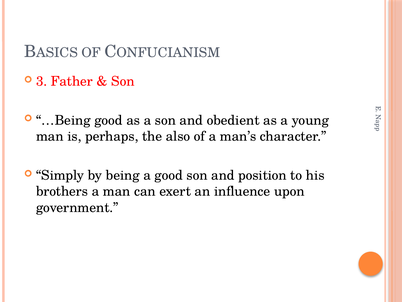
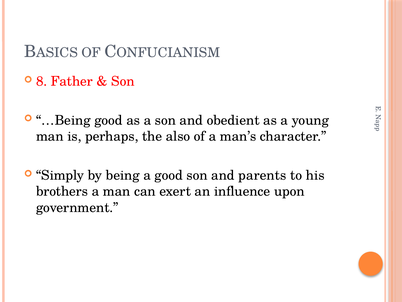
3: 3 -> 8 (42, 81)
position: position -> parents (262, 175)
